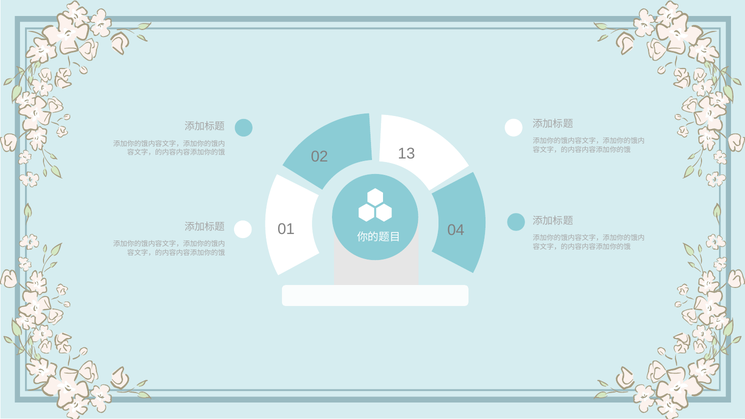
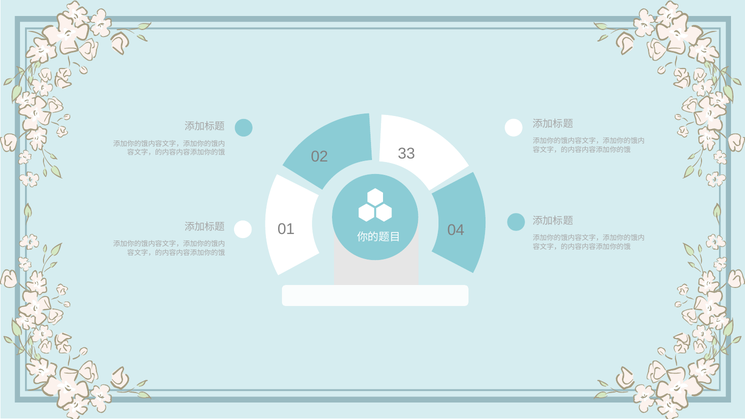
13: 13 -> 33 (406, 154)
